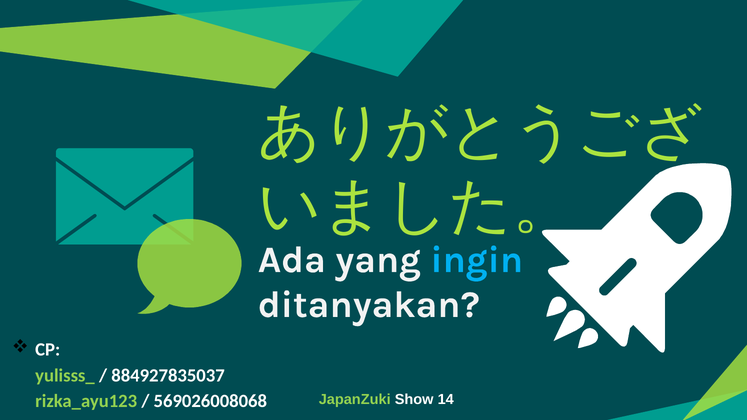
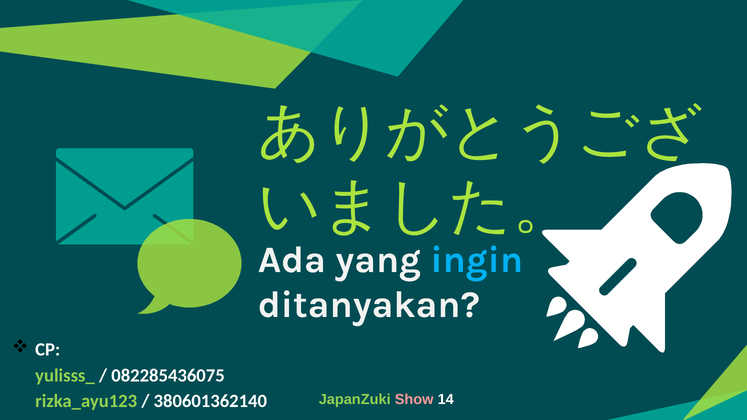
884927835037: 884927835037 -> 082285436075 (168, 376)
Show colour: white -> pink (414, 400)
569026008068: 569026008068 -> 380601362140 (210, 401)
